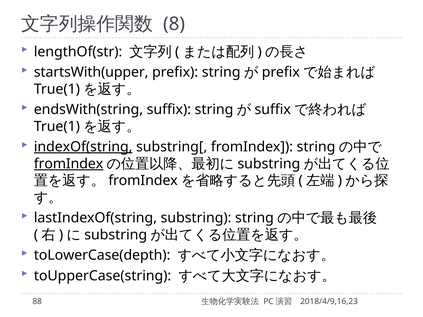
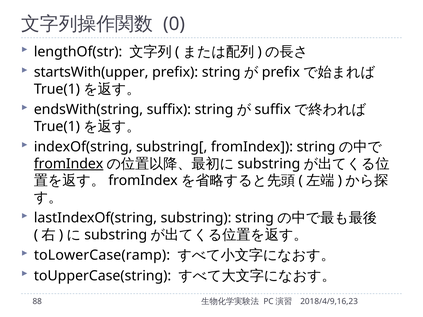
8: 8 -> 0 (174, 24)
indexOf(string underline: present -> none (83, 147)
toLowerCase(depth: toLowerCase(depth -> toLowerCase(ramp (102, 256)
